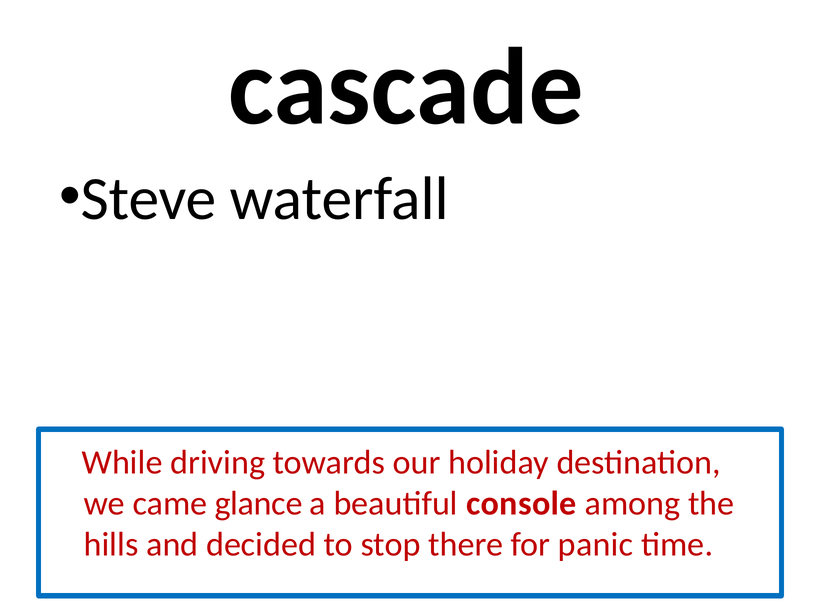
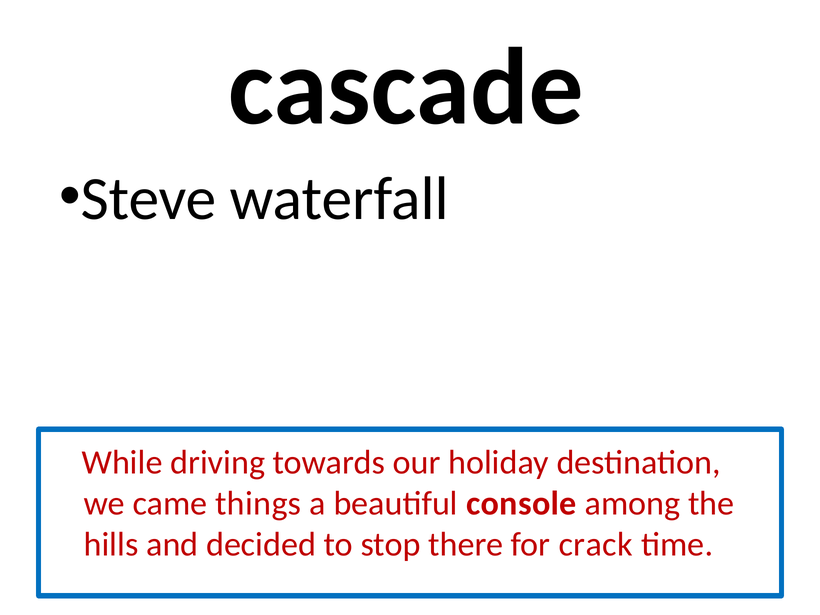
glance: glance -> things (258, 504)
panic: panic -> crack (596, 545)
